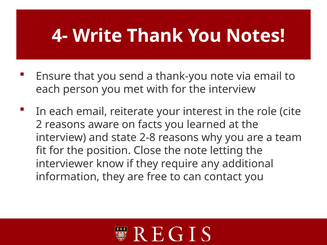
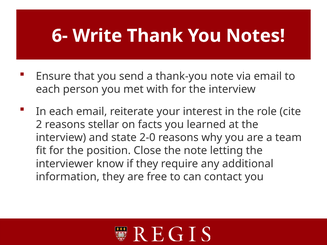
4-: 4- -> 6- (60, 36)
aware: aware -> stellar (104, 125)
2-8: 2-8 -> 2-0 (147, 138)
